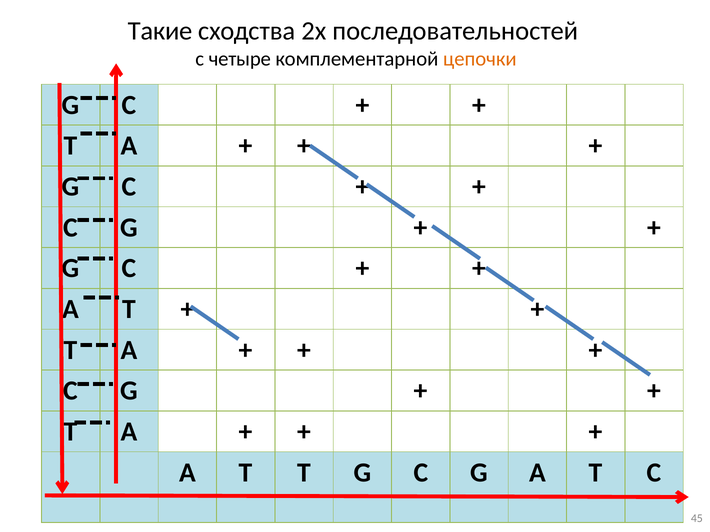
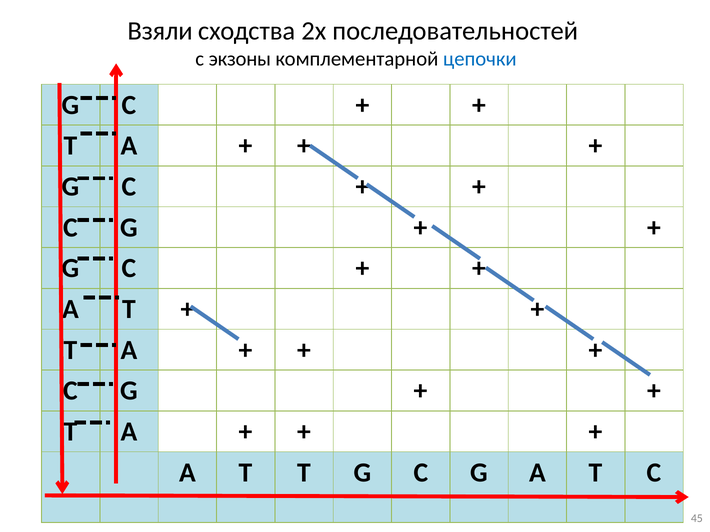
Такие: Такие -> Взяли (160, 31)
четыре: четыре -> экзоны (240, 59)
цепочки colour: orange -> blue (480, 59)
